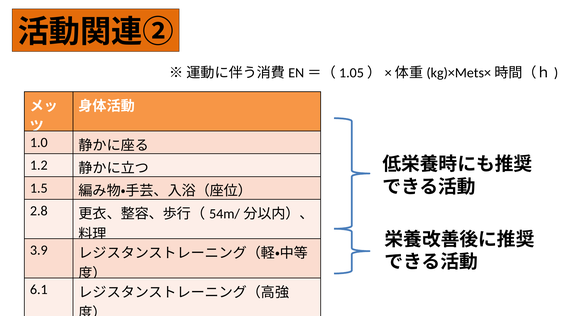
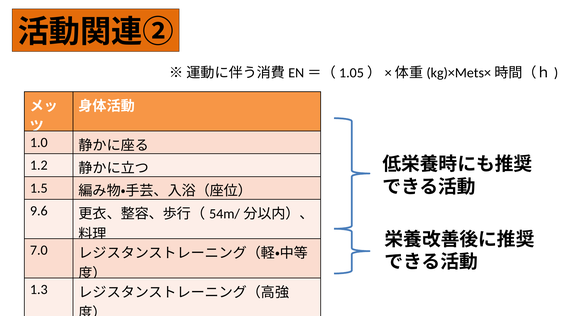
2.8: 2.8 -> 9.6 (39, 211)
3.9: 3.9 -> 7.0 (39, 250)
6.1: 6.1 -> 1.3 (39, 290)
